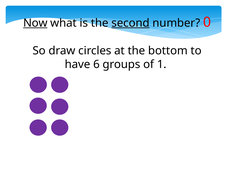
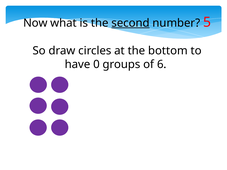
Now underline: present -> none (35, 23)
0: 0 -> 5 (207, 22)
6: 6 -> 0 (96, 64)
1: 1 -> 6 (162, 64)
